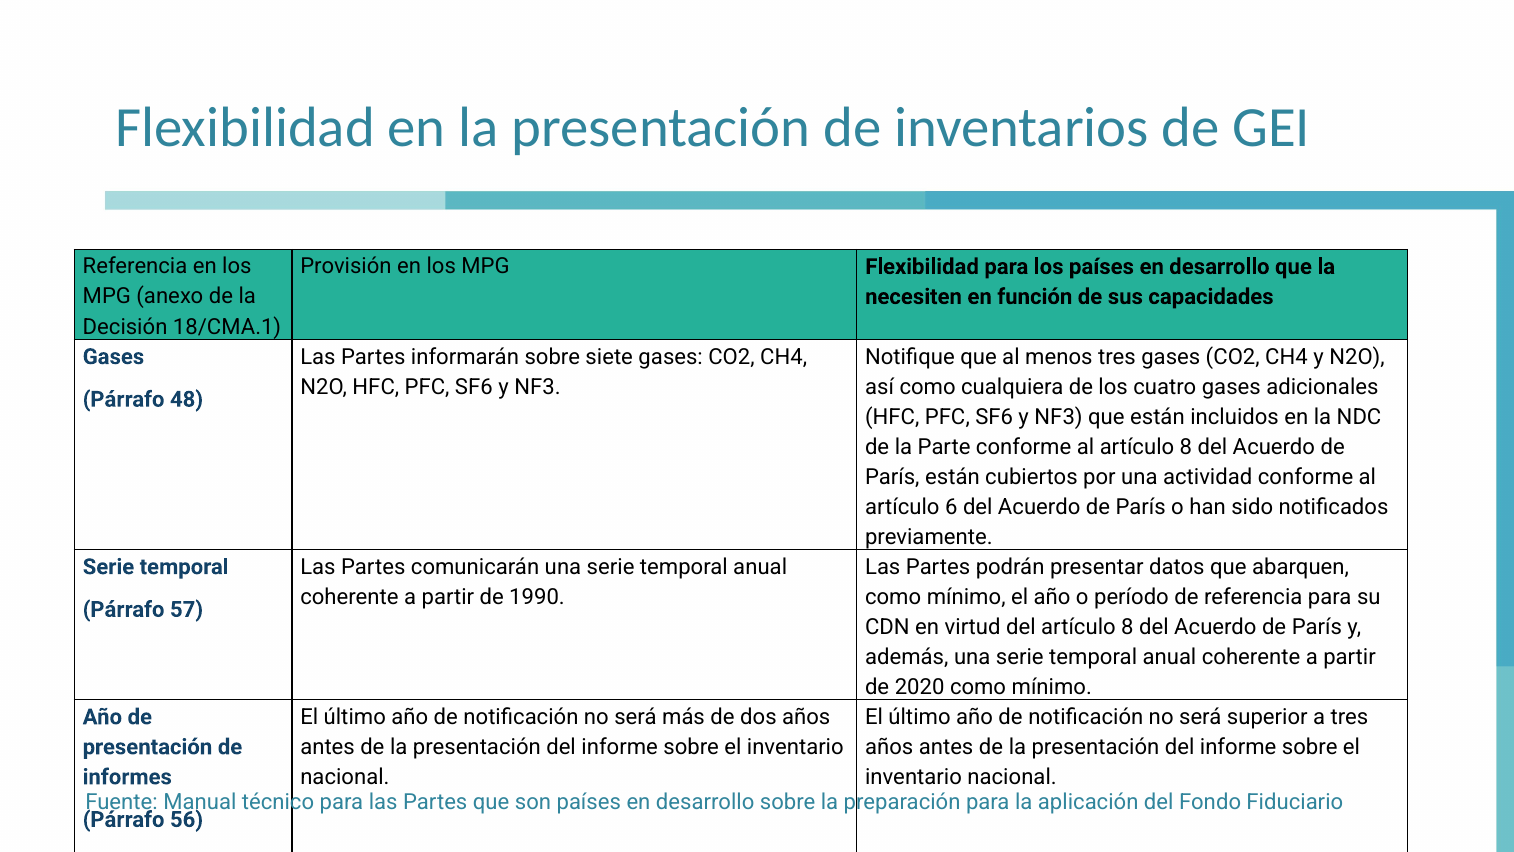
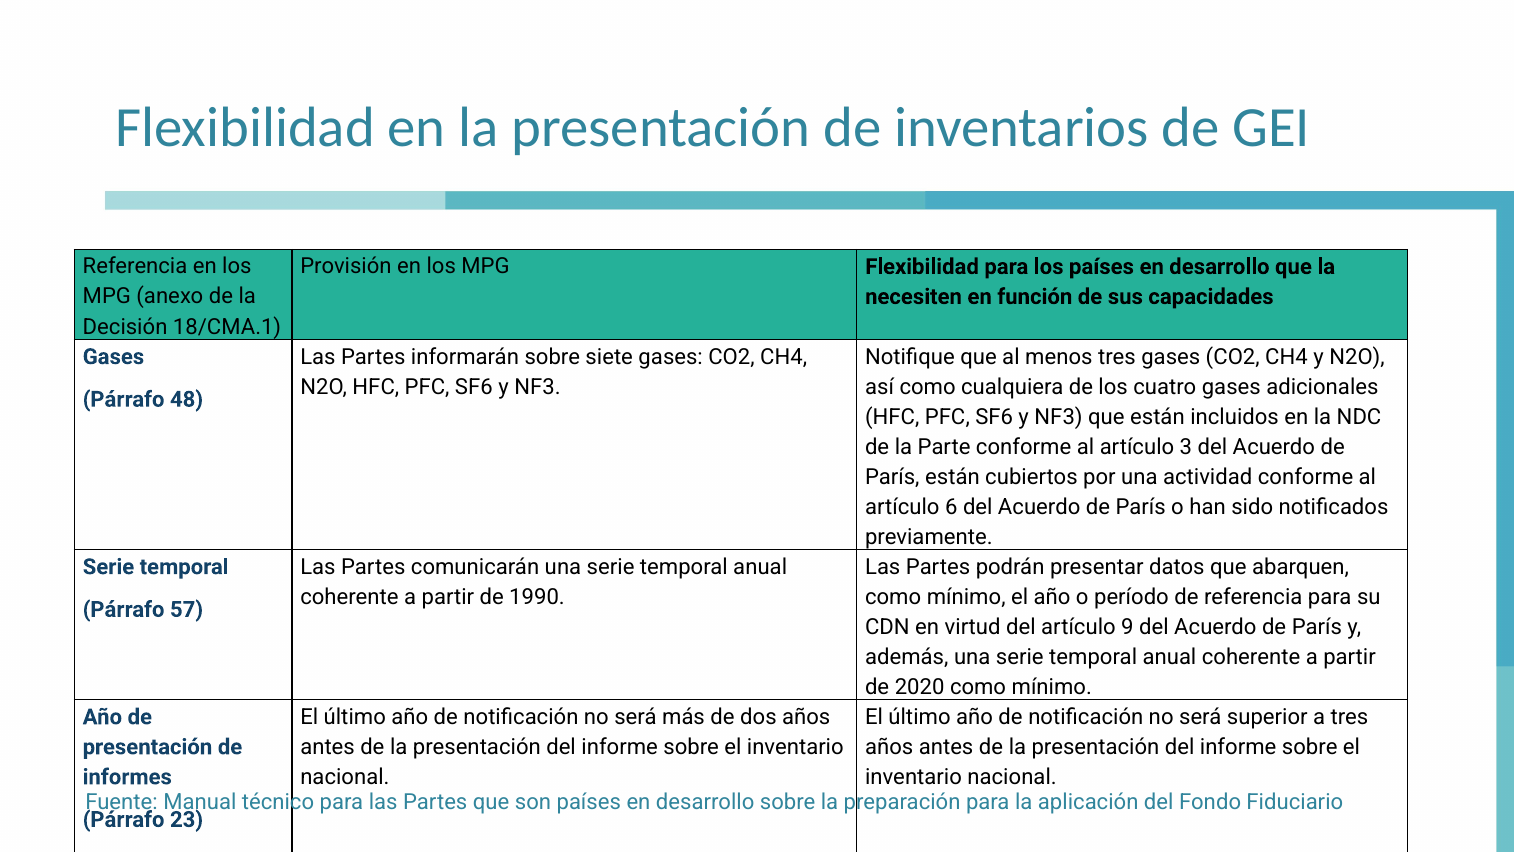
al artículo 8: 8 -> 3 (1186, 447)
del artículo 8: 8 -> 9 (1127, 627)
56: 56 -> 23 (187, 819)
